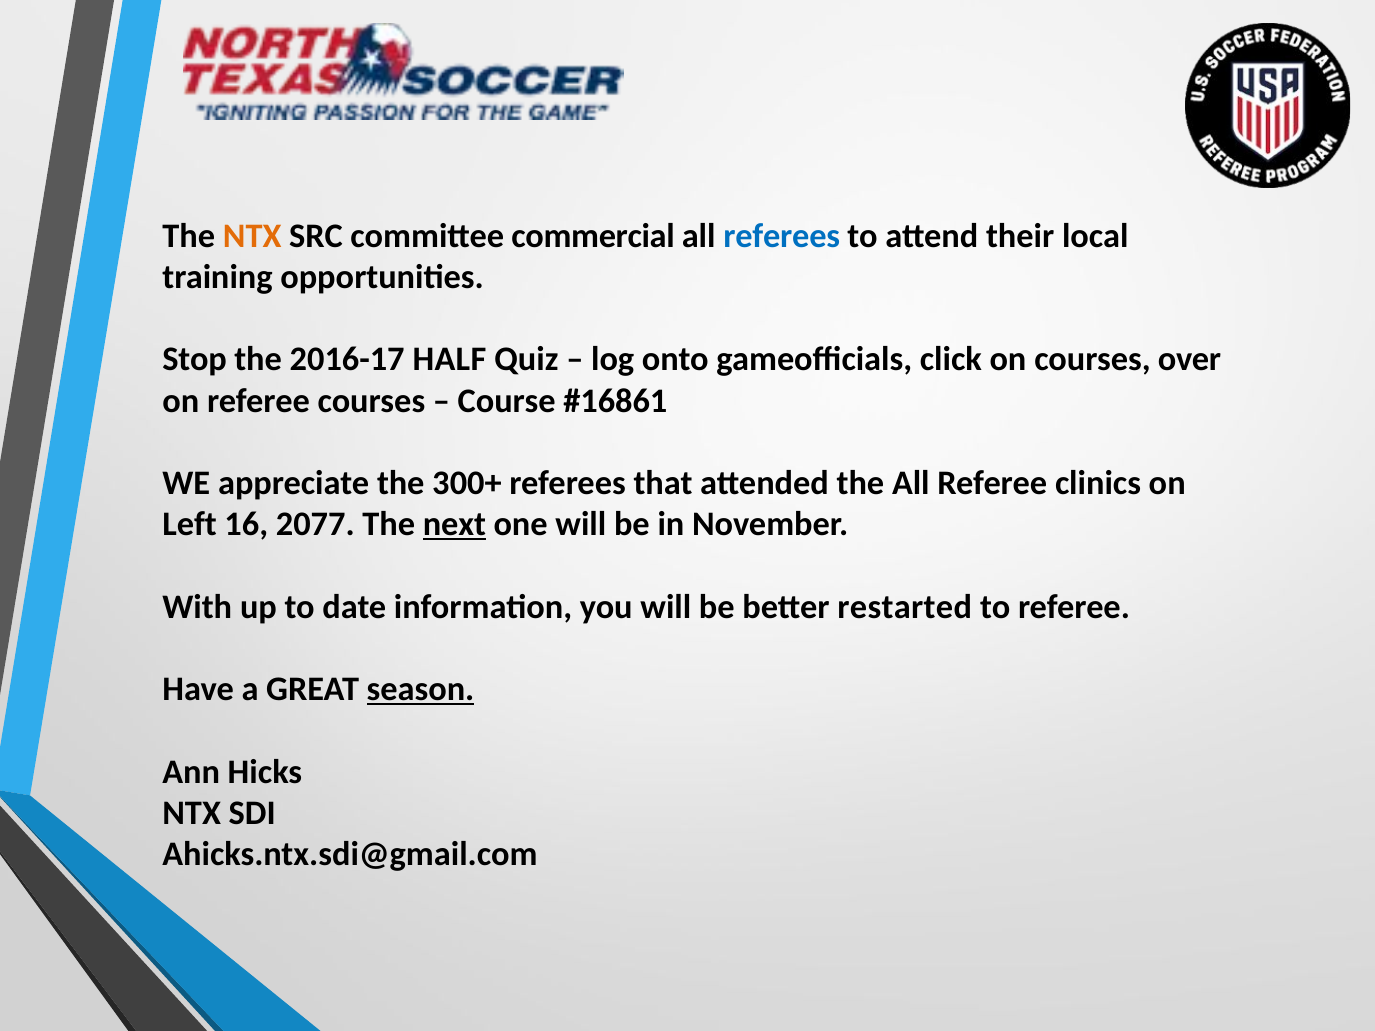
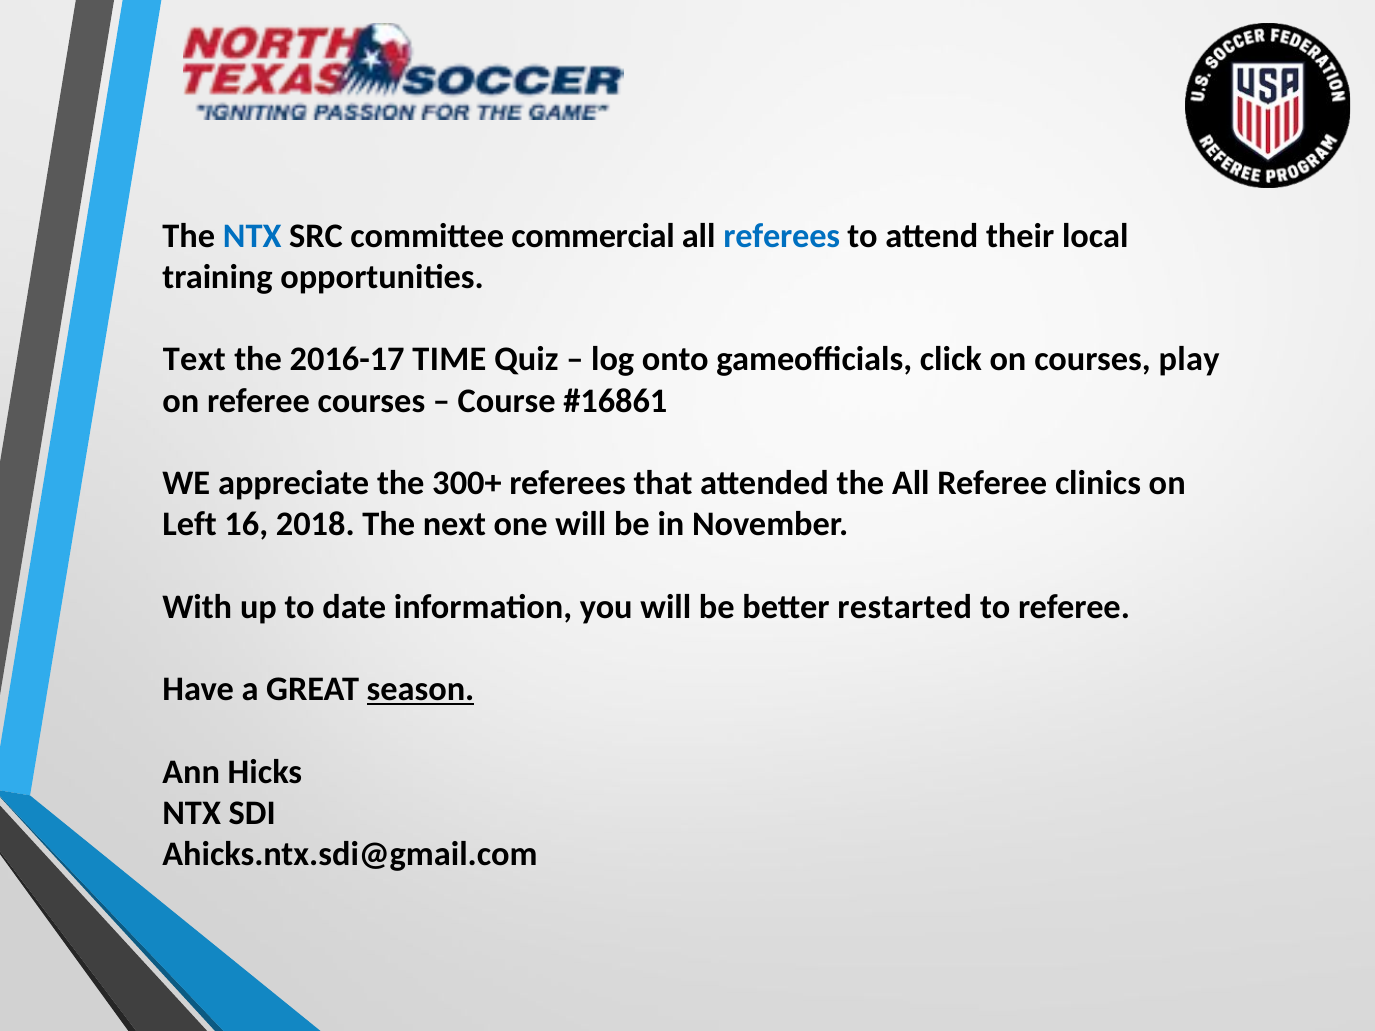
NTX colour: orange -> blue (252, 236)
Stop: Stop -> Text (194, 360)
HALF: HALF -> TIME (449, 360)
over: over -> play (1189, 360)
2077: 2077 -> 2018 (315, 525)
next underline: present -> none (454, 525)
